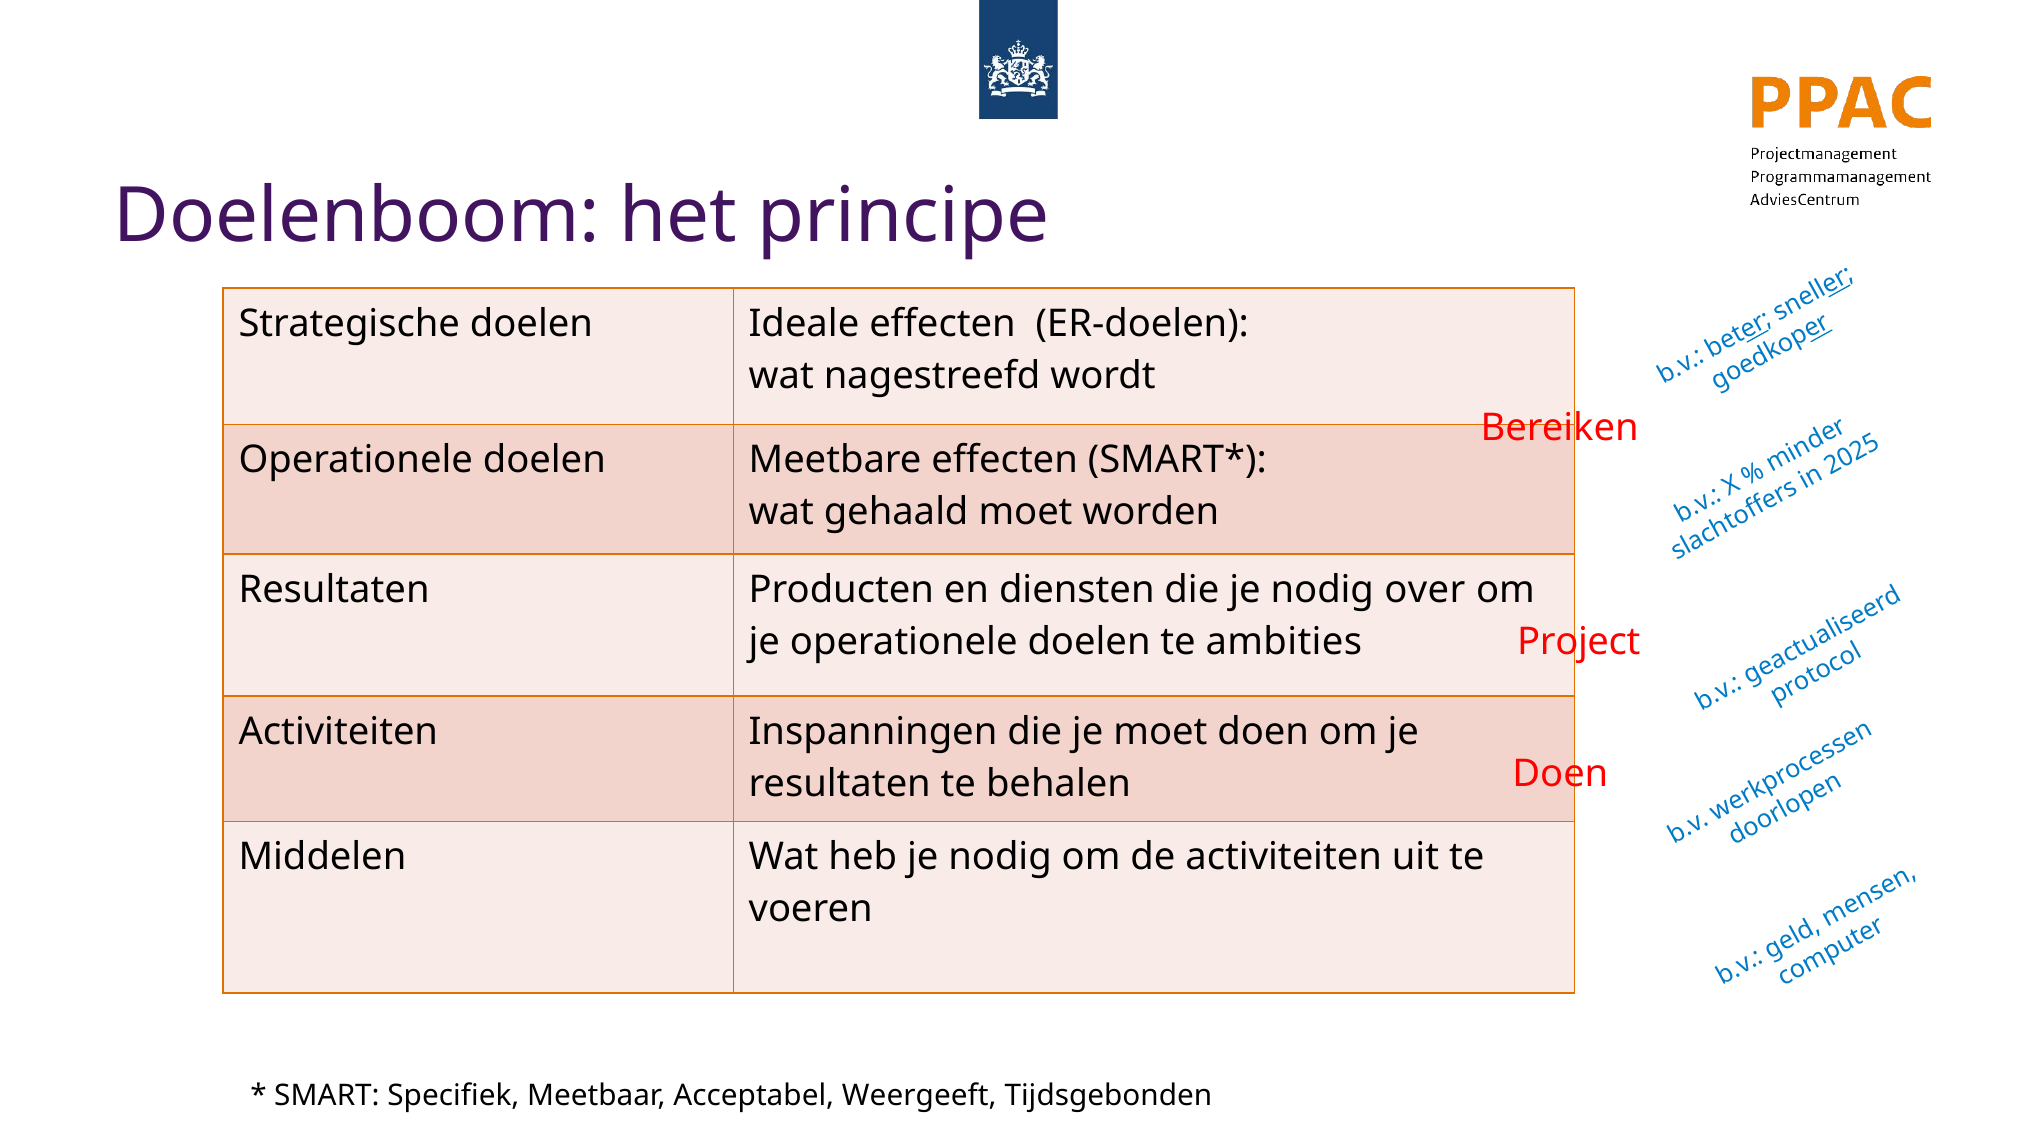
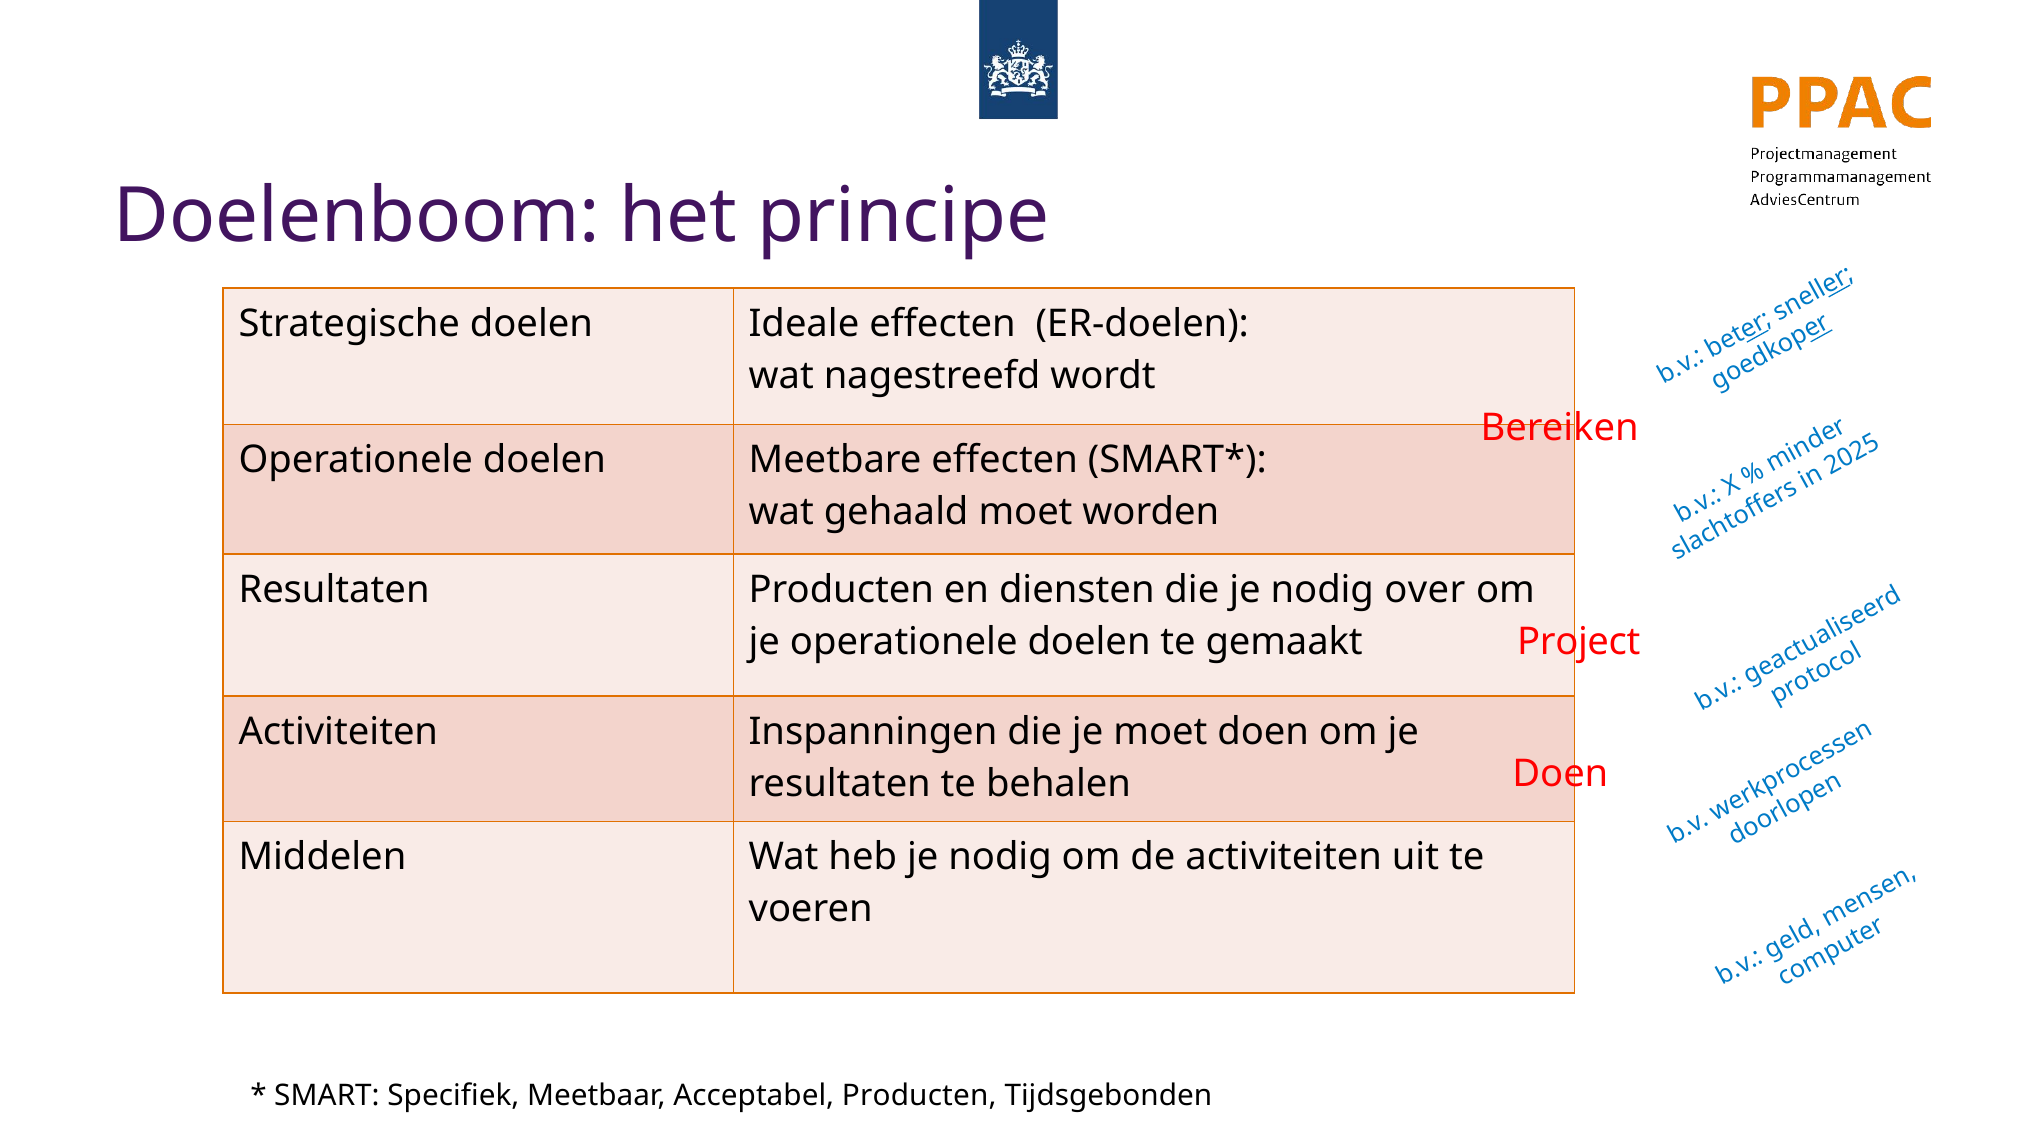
ambities: ambities -> gemaakt (1284, 641)
Acceptabel Weergeeft: Weergeeft -> Producten (919, 1096)
